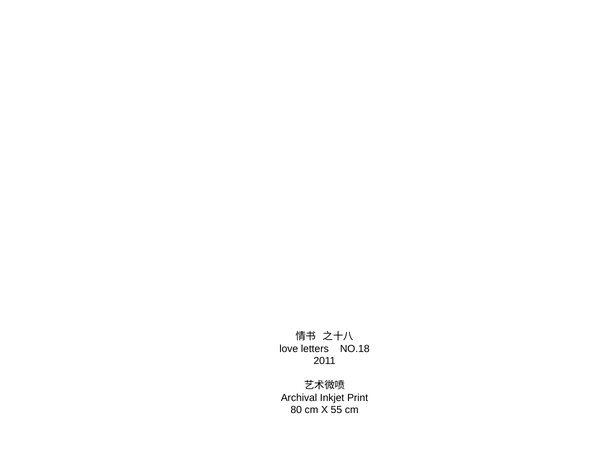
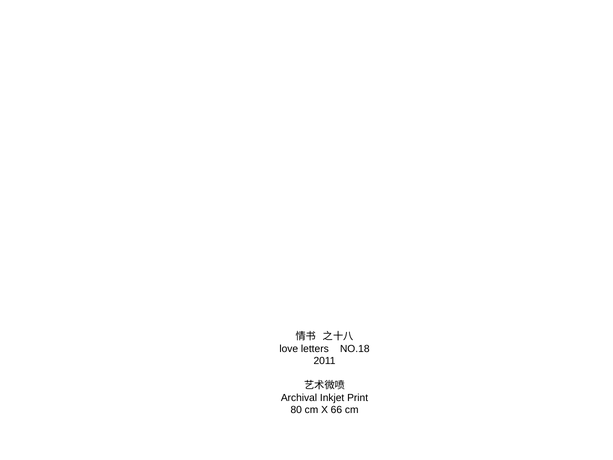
55: 55 -> 66 (336, 410)
